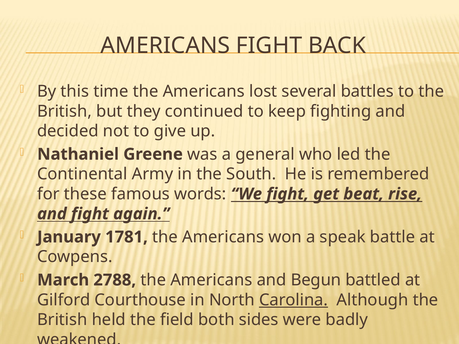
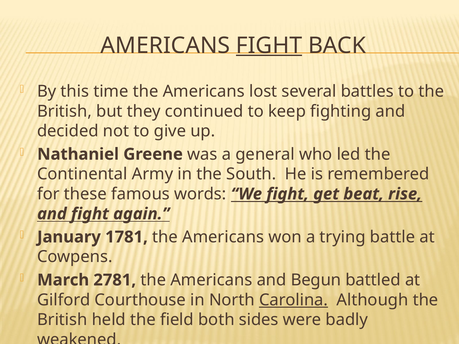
FIGHT underline: none -> present (269, 46)
speak: speak -> trying (343, 237)
2788: 2788 -> 2781 (115, 280)
